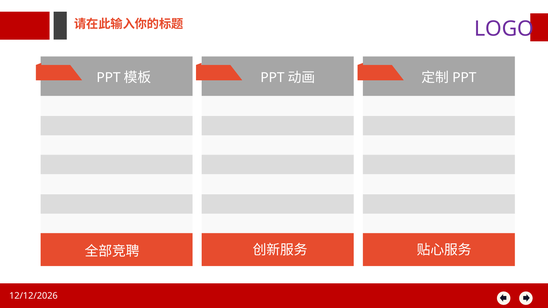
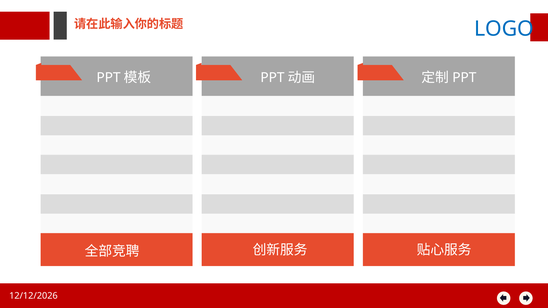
LOGO colour: purple -> blue (504, 29)
